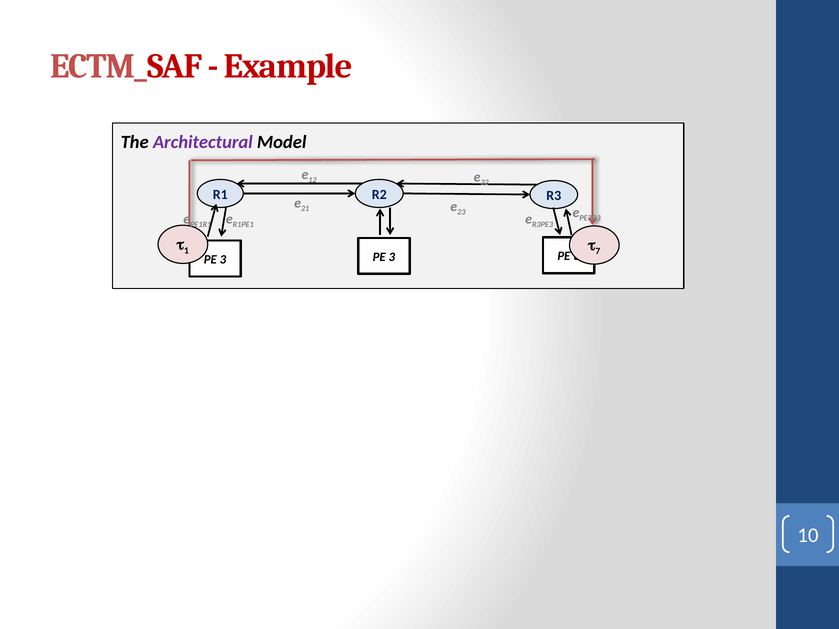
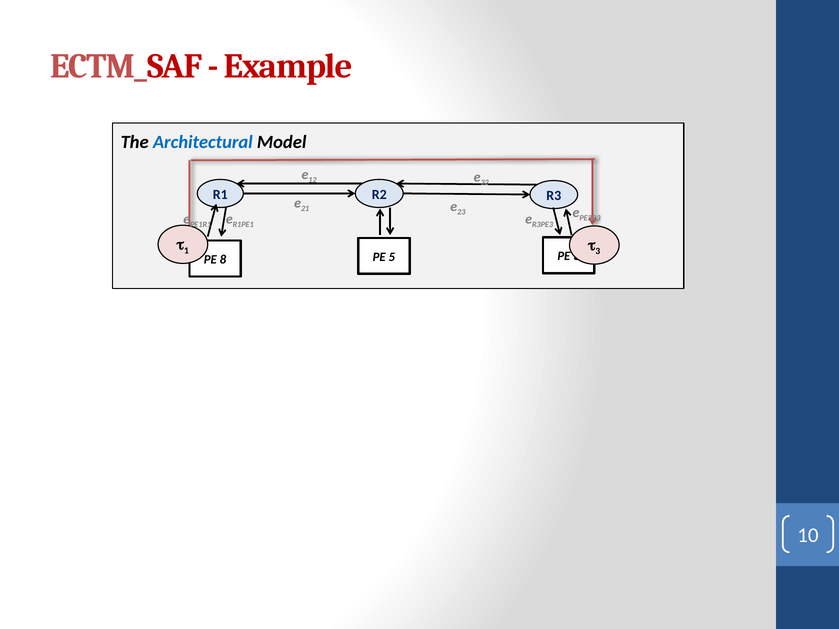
Architectural colour: purple -> blue (203, 142)
7: 7 -> 3 (598, 251)
3: 3 -> 8 (223, 259)
3: 3 -> 5 (392, 257)
